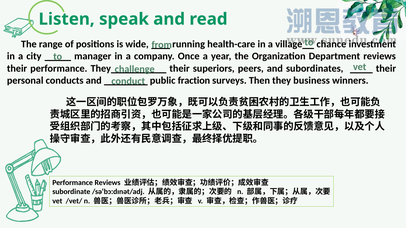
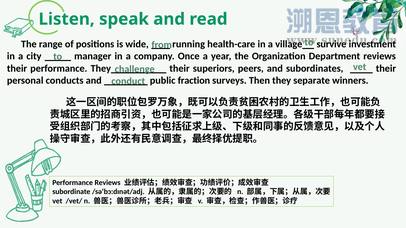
chance: chance -> survive (331, 44)
business: business -> separate (312, 81)
